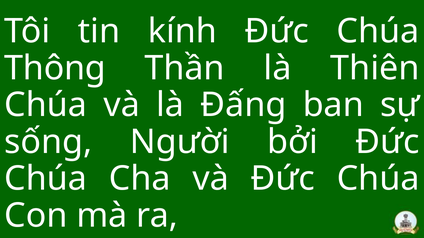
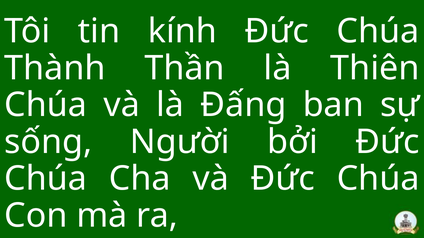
Thông: Thông -> Thành (55, 68)
